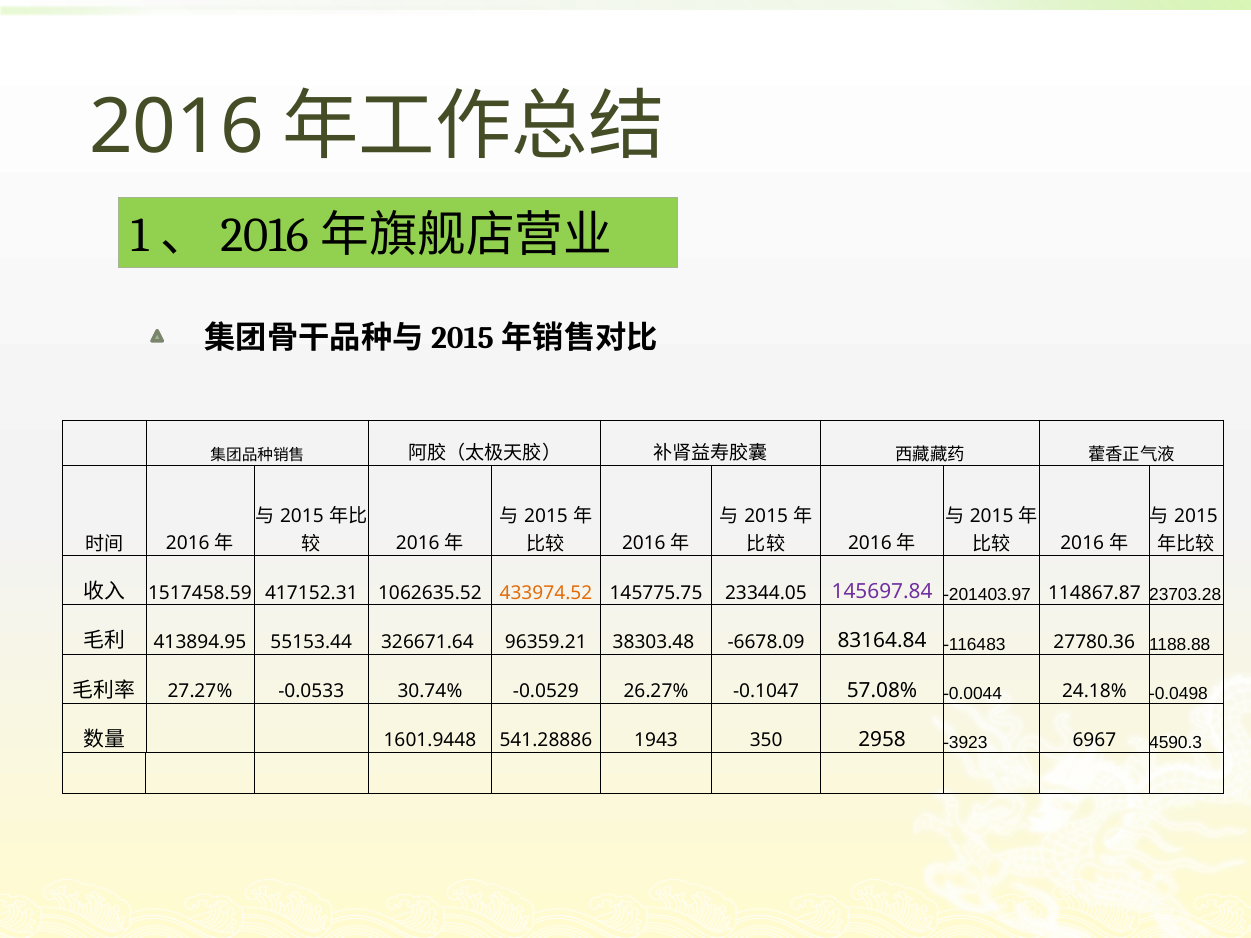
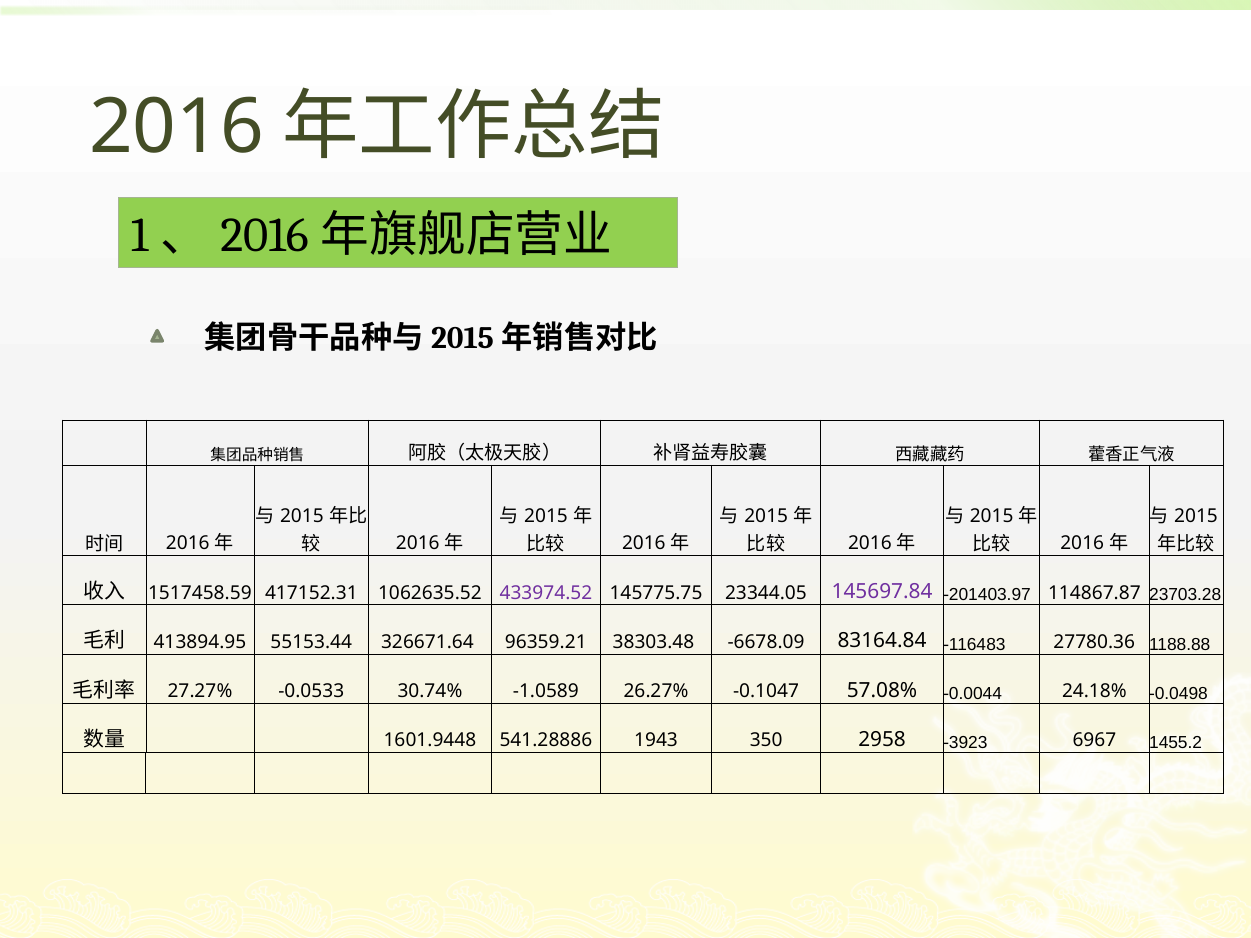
433974.52 colour: orange -> purple (546, 593)
-0.0529: -0.0529 -> -1.0589 (546, 691)
4590.3: 4590.3 -> 1455.2 (1176, 743)
